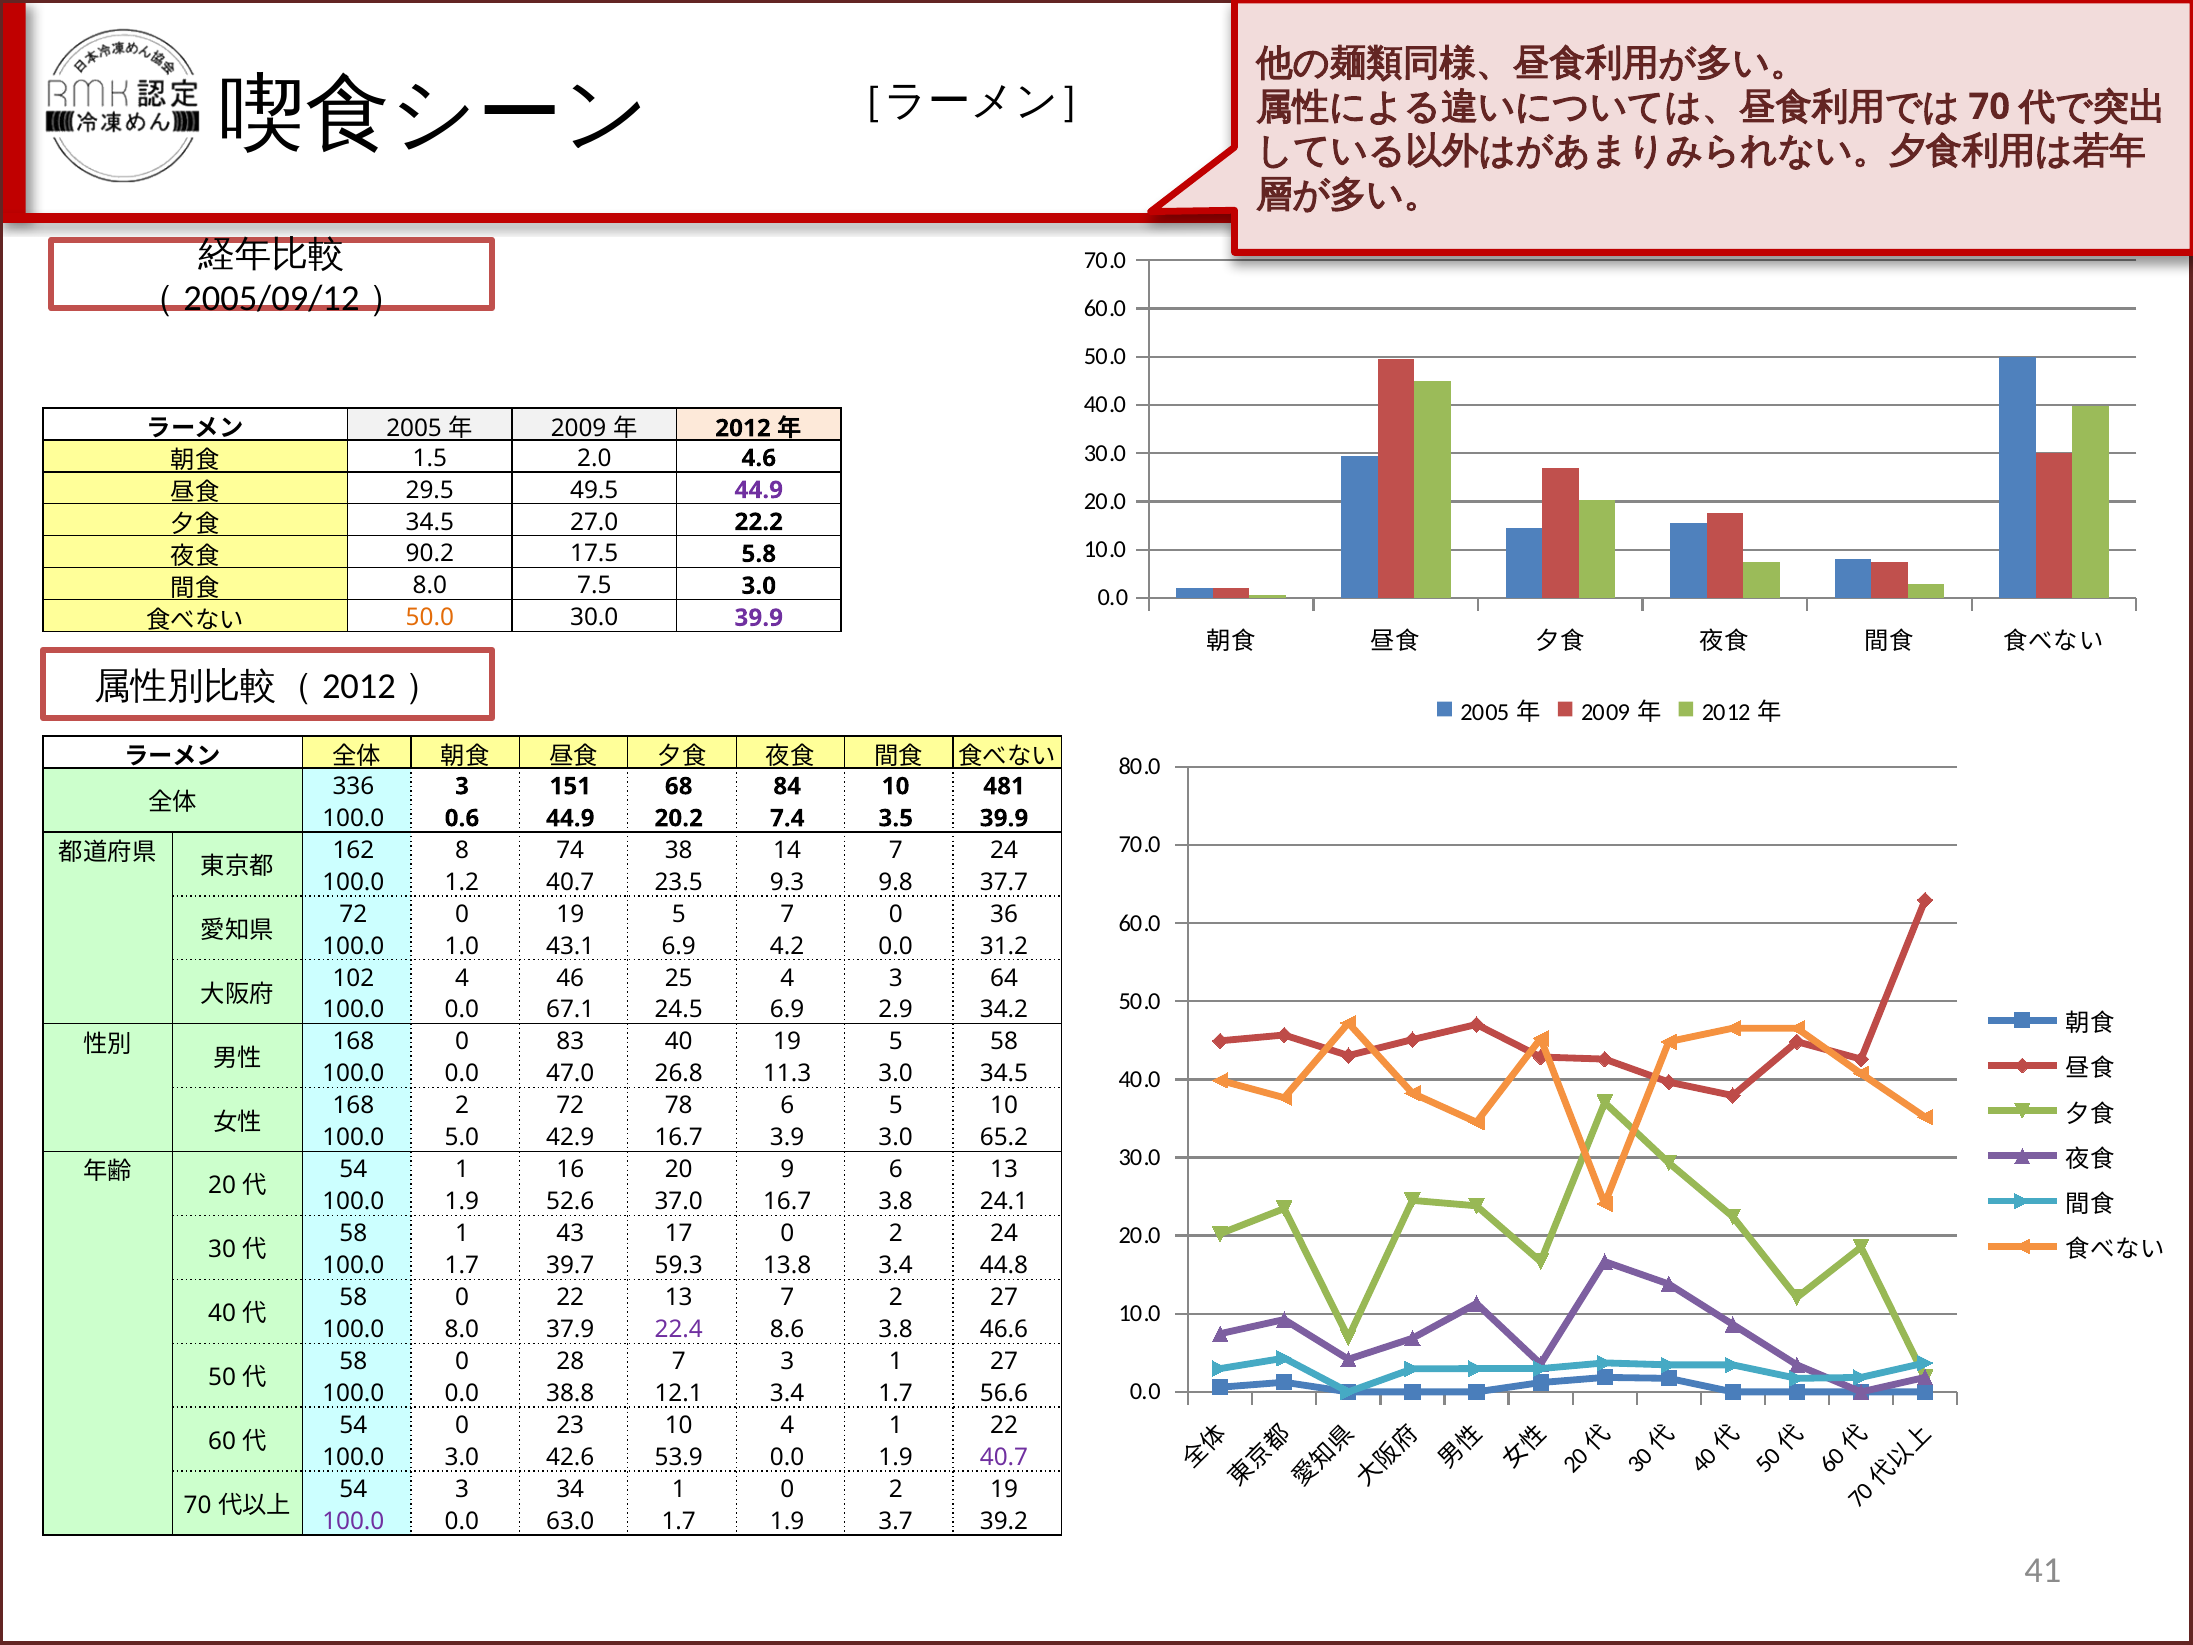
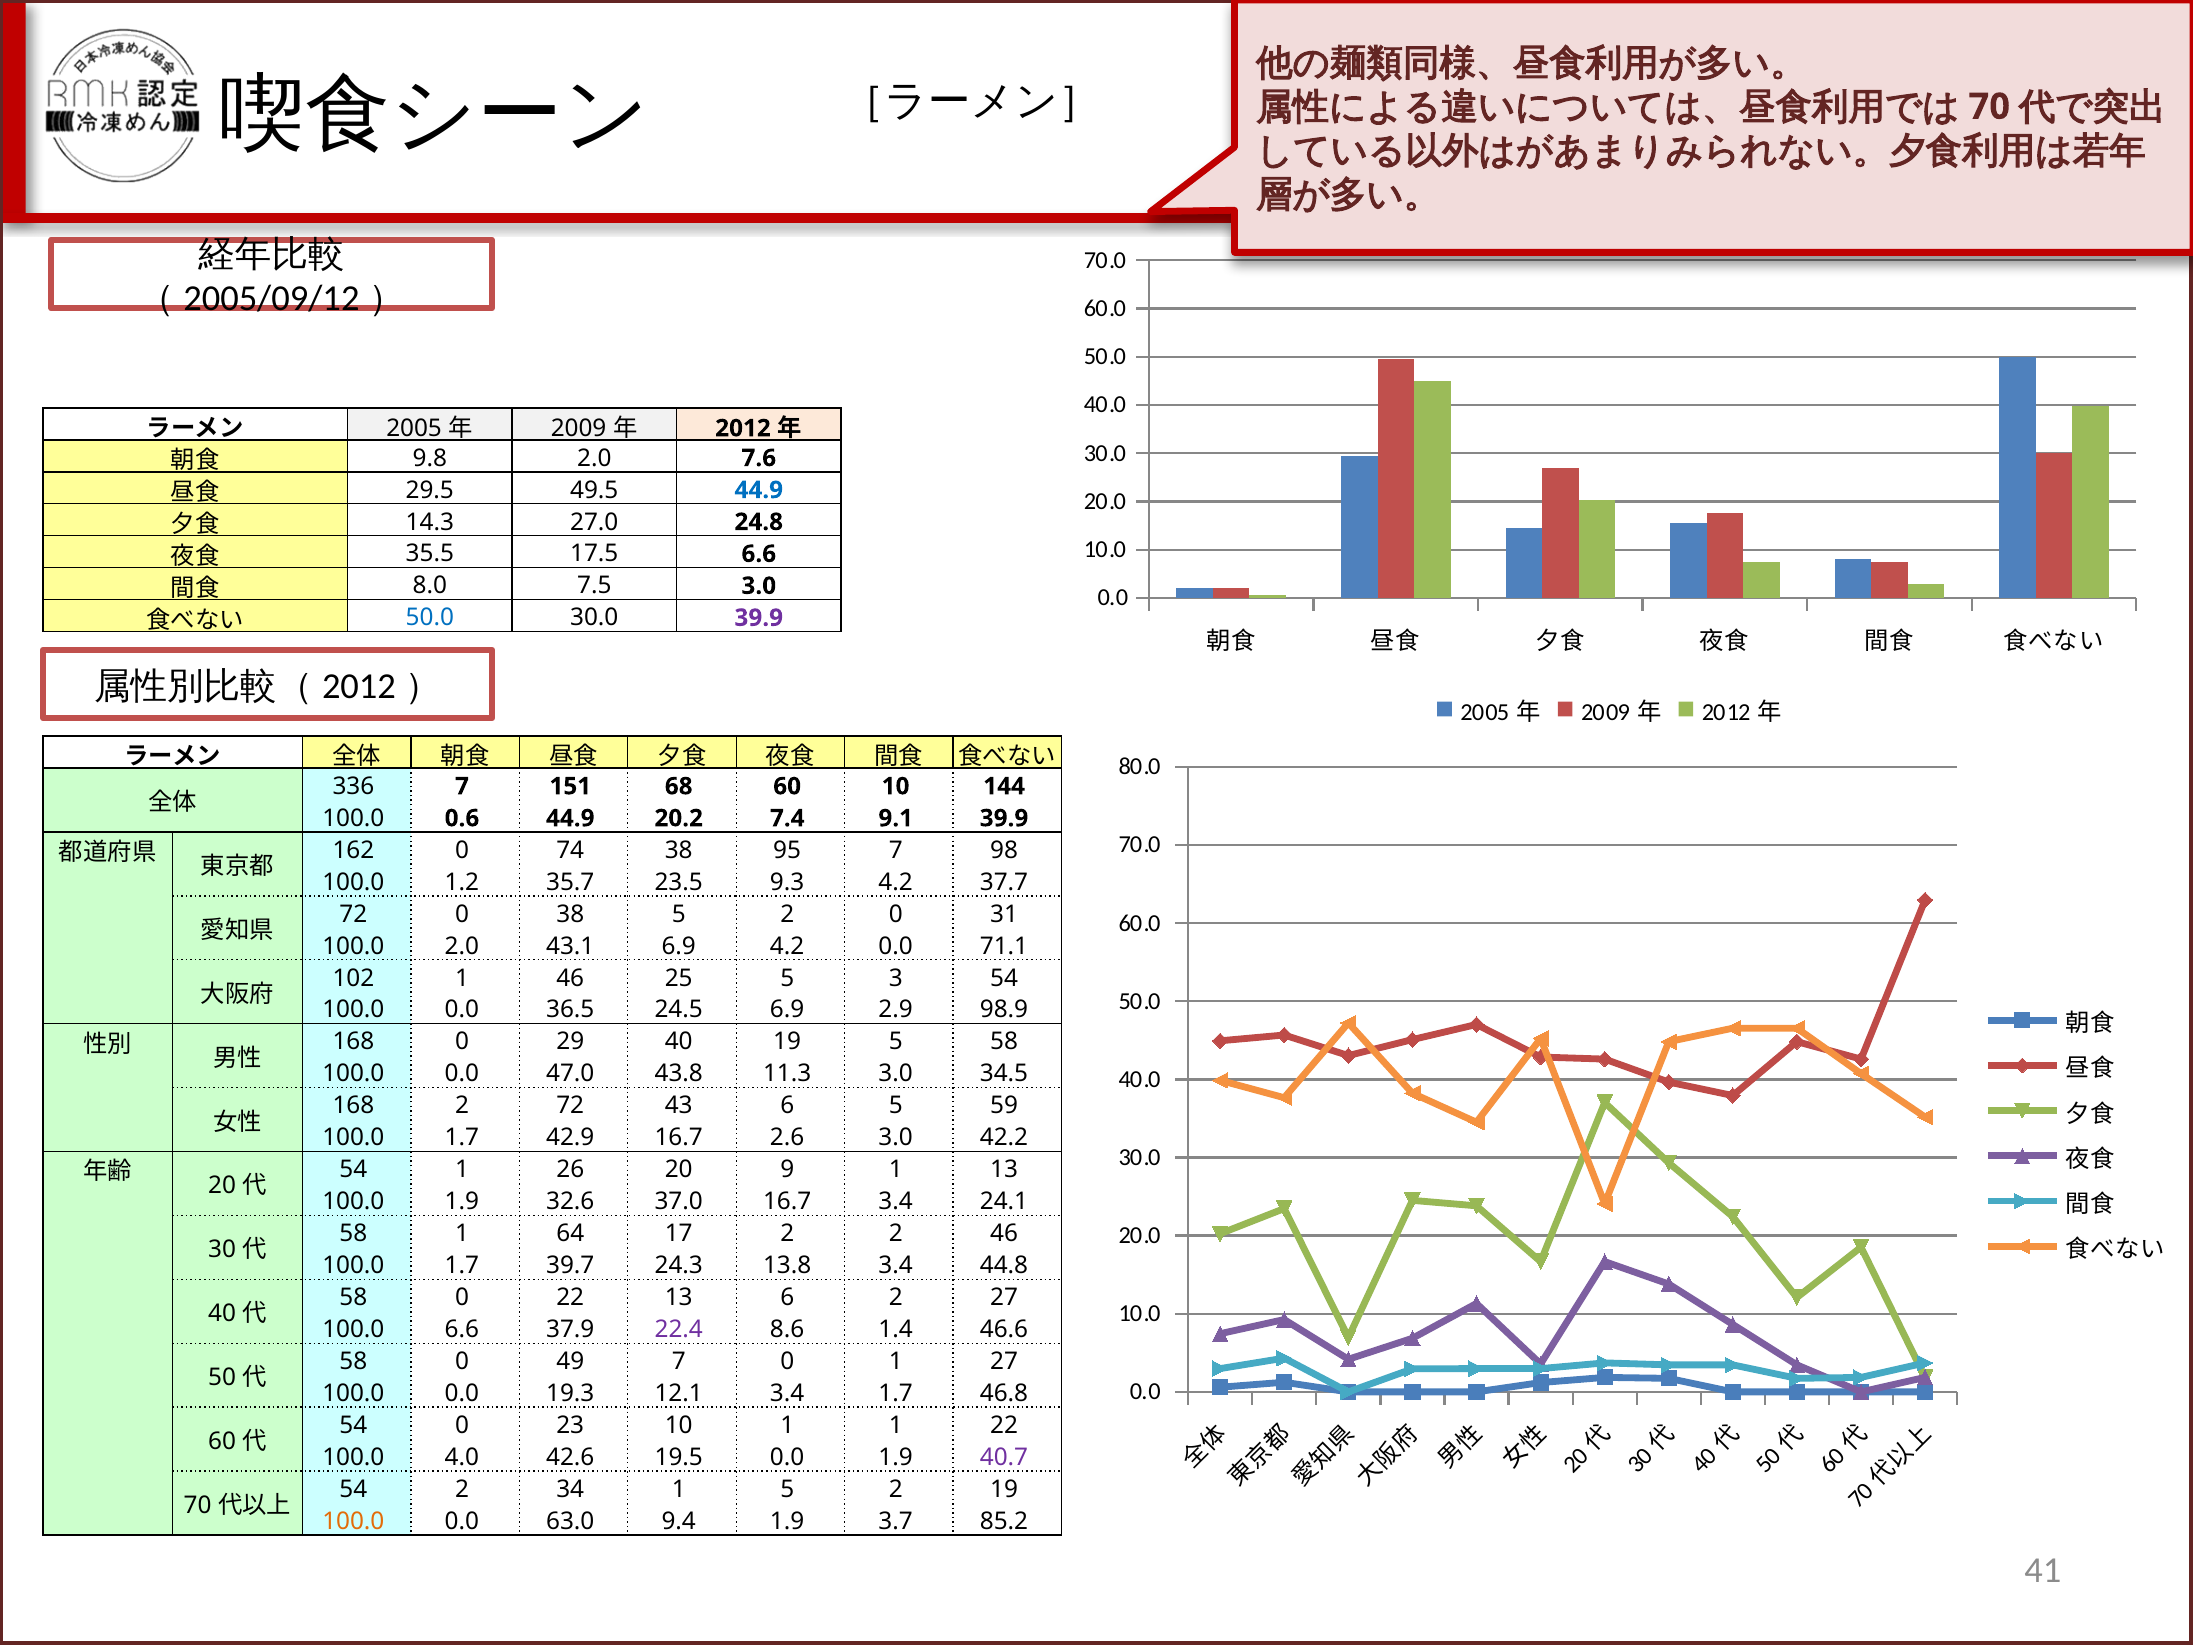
1.5: 1.5 -> 9.8 (430, 458)
4.6: 4.6 -> 7.6 (759, 458)
44.9 colour: purple -> blue (759, 490)
34.5: 34.5 -> 14.3 (430, 522)
22.2: 22.2 -> 24.8 (759, 522)
90.2: 90.2 -> 35.5 (430, 554)
17.5 5.8: 5.8 -> 6.6 (759, 554)
50.0 colour: orange -> blue (430, 618)
3: 3 -> 7 (462, 786)
68 84: 84 -> 60 (787, 786)
481: 481 -> 144 (1004, 786)
3.5: 3.5 -> 9.1 (896, 818)
8: 8 -> 0 (462, 850)
14: 14 -> 95 (787, 850)
7 24: 24 -> 98 (1004, 850)
1.2 40.7: 40.7 -> 35.7 (570, 882)
9.3 9.8: 9.8 -> 4.2 (896, 882)
0 19: 19 -> 38 (570, 914)
7: 7 -> 2 (787, 914)
36: 36 -> 31 (1004, 914)
1.0: 1.0 -> 2.0 (462, 946)
31.2: 31.2 -> 71.1 (1004, 946)
4: 4 -> 1 (462, 978)
25 4: 4 -> 5 (787, 978)
3 64: 64 -> 54 (1004, 978)
67.1: 67.1 -> 36.5 (570, 1010)
34.2: 34.2 -> 98.9 (1004, 1010)
83: 83 -> 29 (570, 1042)
26.8: 26.8 -> 43.8 (679, 1074)
78: 78 -> 43 (679, 1106)
5 10: 10 -> 59 (1004, 1106)
5.0: 5.0 -> 1.7 (462, 1138)
3.9: 3.9 -> 2.6 (787, 1138)
65.2: 65.2 -> 42.2 (1004, 1138)
16: 16 -> 26 (570, 1170)
9 6: 6 -> 1 (896, 1170)
52.6: 52.6 -> 32.6 (570, 1201)
16.7 3.8: 3.8 -> 3.4 (896, 1201)
43: 43 -> 64 (570, 1233)
17 0: 0 -> 2 (787, 1233)
2 24: 24 -> 46 (1004, 1233)
59.3: 59.3 -> 24.3 (679, 1265)
13 7: 7 -> 6 (787, 1297)
8.0: 8.0 -> 6.6 (462, 1329)
8.6 3.8: 3.8 -> 1.4 (896, 1329)
28: 28 -> 49 (570, 1361)
3: 3 -> 0 (787, 1361)
38.8: 38.8 -> 19.3 (570, 1393)
56.6: 56.6 -> 46.8 (1004, 1393)
10 4: 4 -> 1 (787, 1425)
3.0: 3.0 -> 4.0 (462, 1457)
53.9: 53.9 -> 19.5 (679, 1457)
3: 3 -> 2 (462, 1489)
1 0: 0 -> 5 (787, 1489)
100.0 colour: purple -> orange (353, 1521)
63.0 1.7: 1.7 -> 9.4 (679, 1521)
39.2: 39.2 -> 85.2 (1004, 1521)
